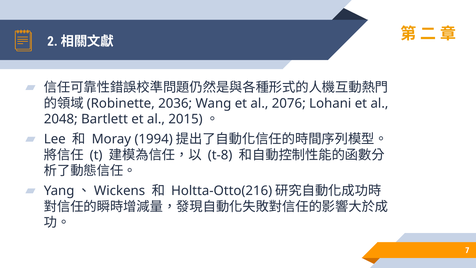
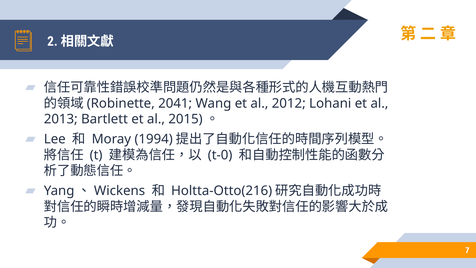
2036: 2036 -> 2041 (175, 103)
2076: 2076 -> 2012 (289, 103)
2048: 2048 -> 2013 (61, 119)
t-8: t-8 -> t-0 (220, 155)
